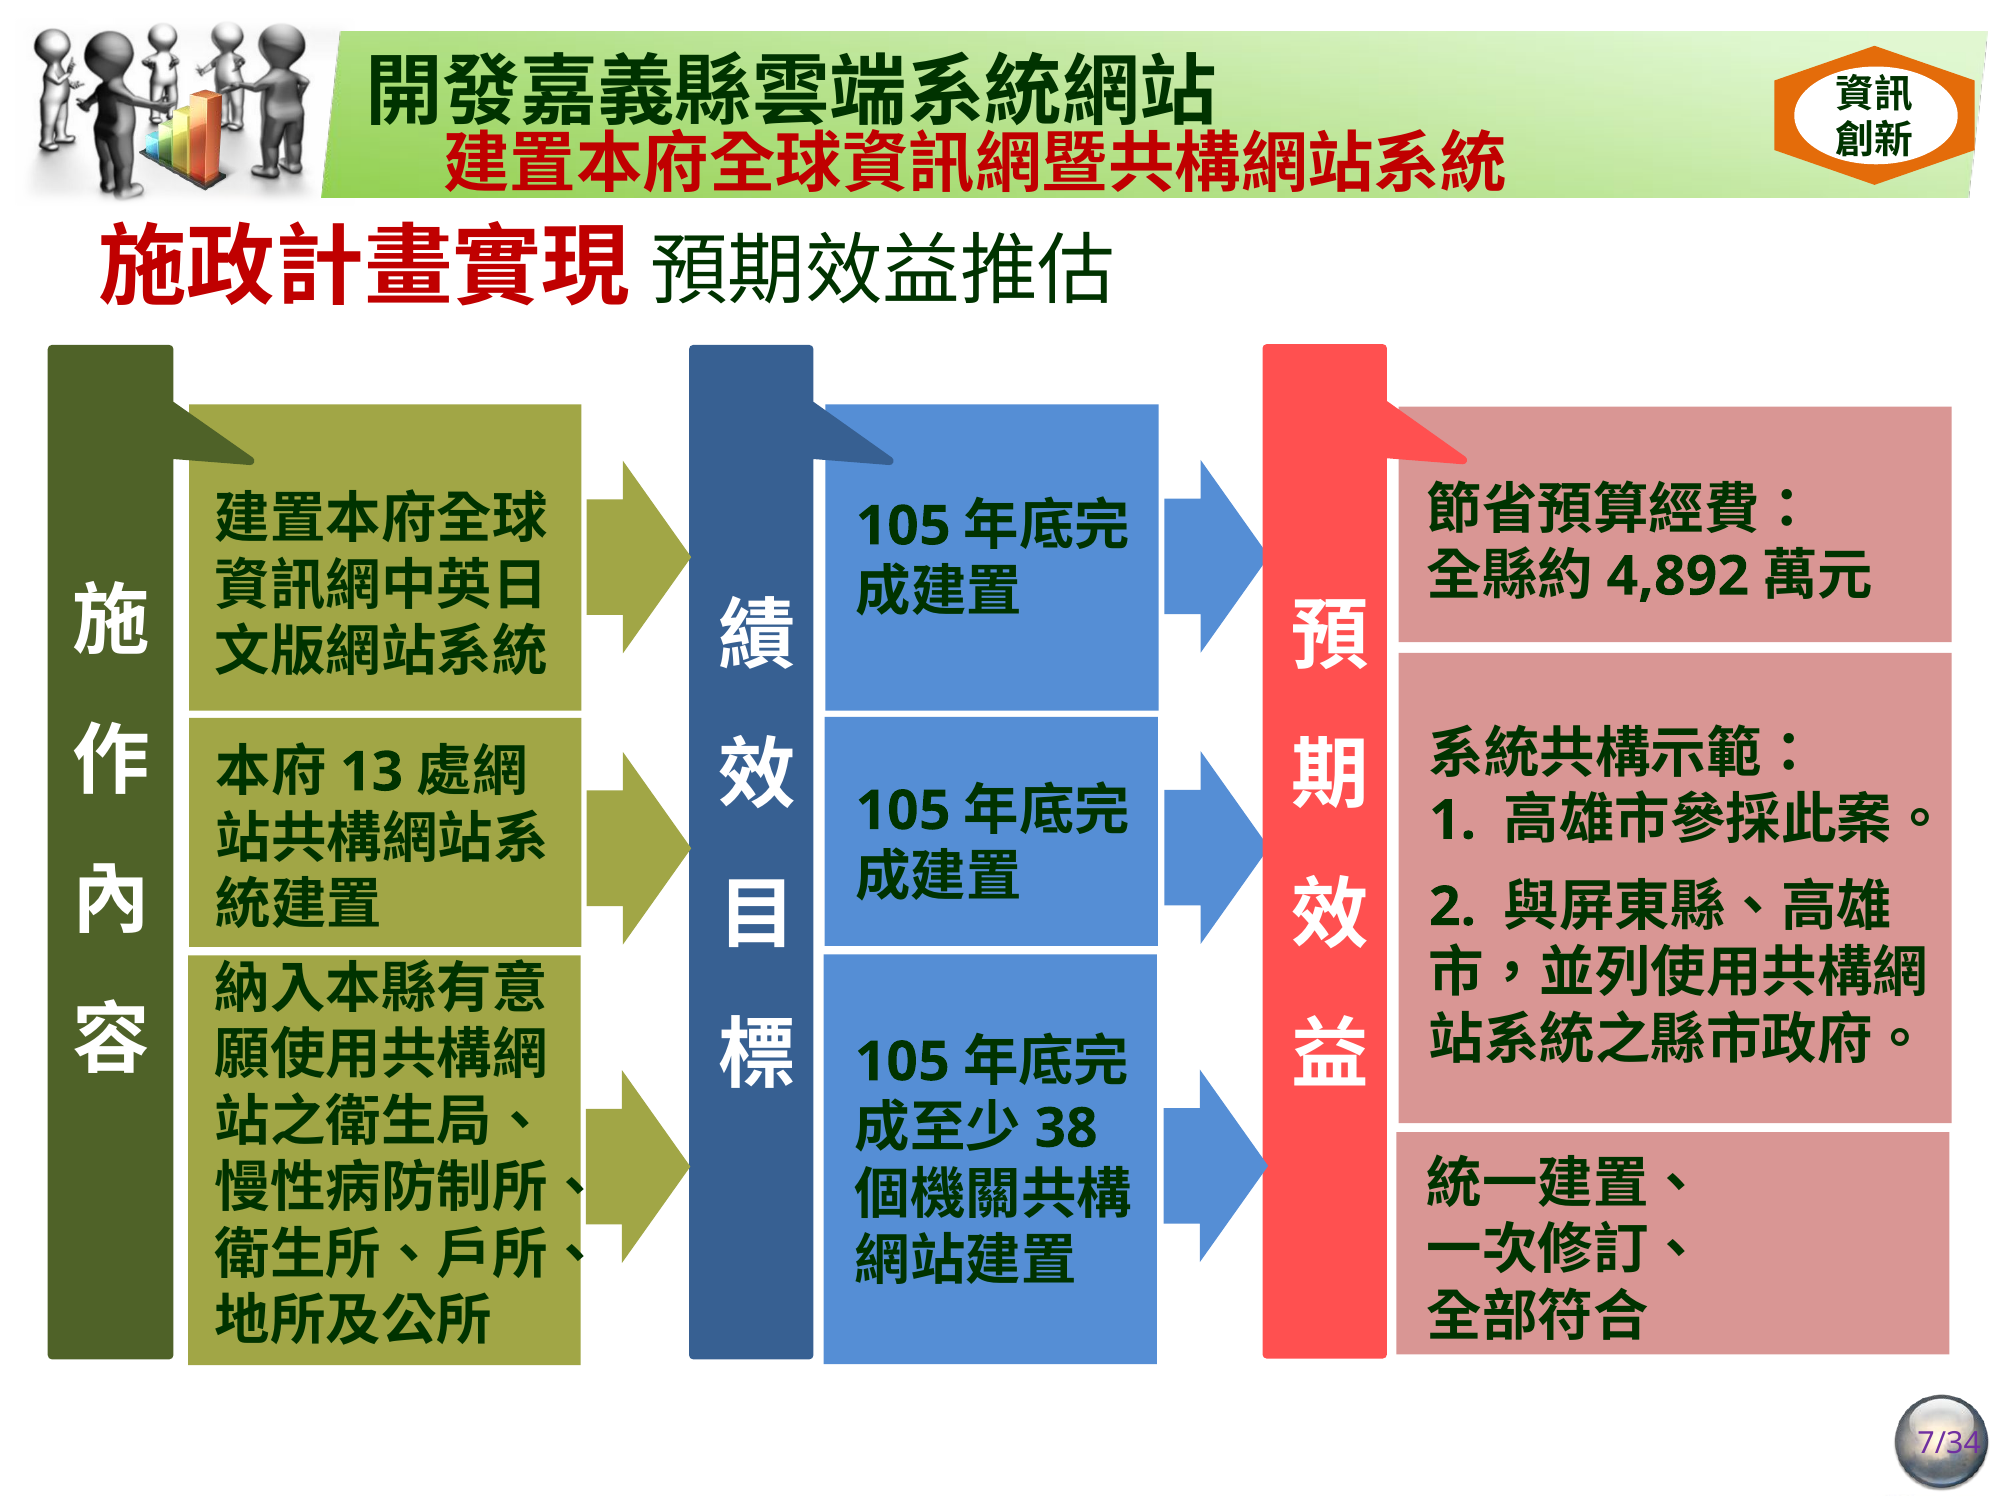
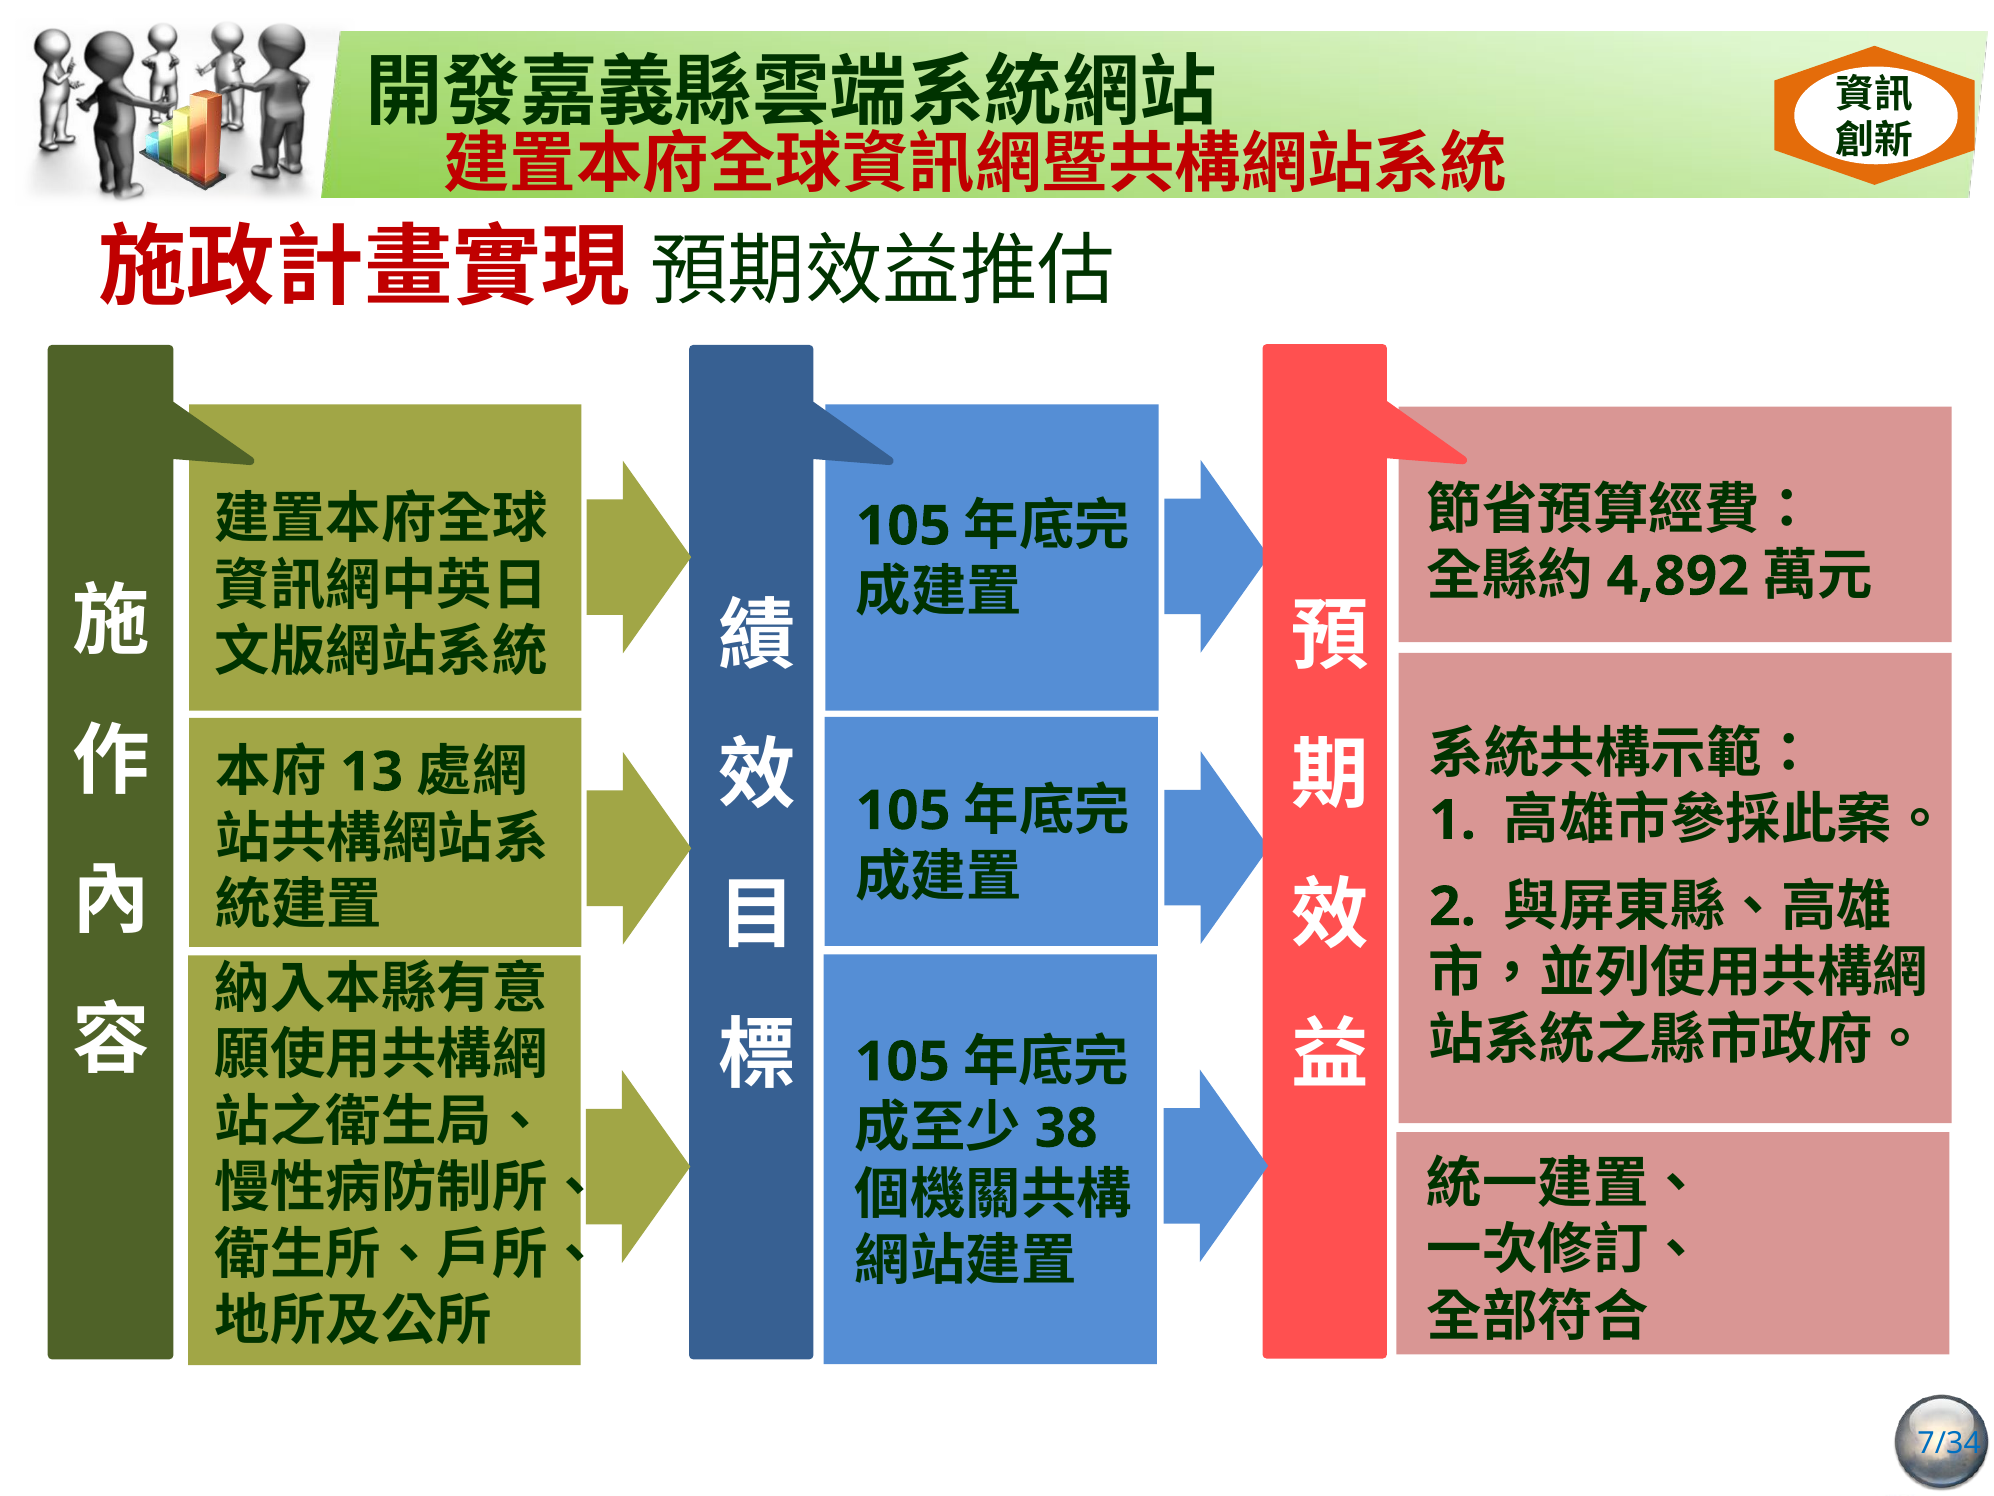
7/34 colour: purple -> blue (1949, 1443)
